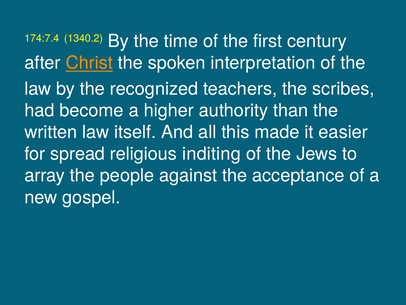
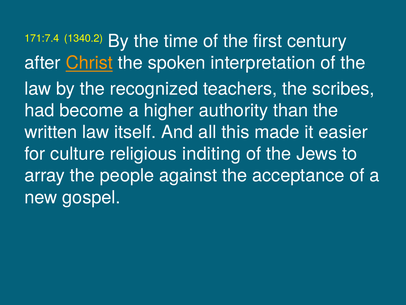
174:7.4: 174:7.4 -> 171:7.4 (42, 38)
spread: spread -> culture (78, 154)
